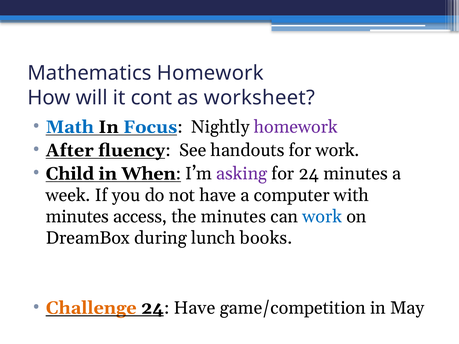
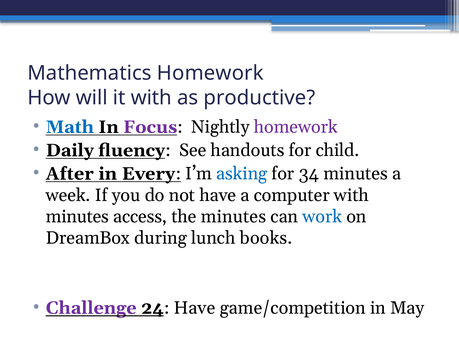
it cont: cont -> with (151, 98)
worksheet: worksheet -> productive (259, 98)
Focus colour: blue -> purple (150, 127)
After: After -> Daily (70, 150)
for work: work -> child (338, 150)
Child: Child -> After (70, 174)
When: When -> Every (148, 174)
asking colour: purple -> blue (242, 174)
for 24: 24 -> 34 (309, 174)
Challenge colour: orange -> purple (91, 308)
